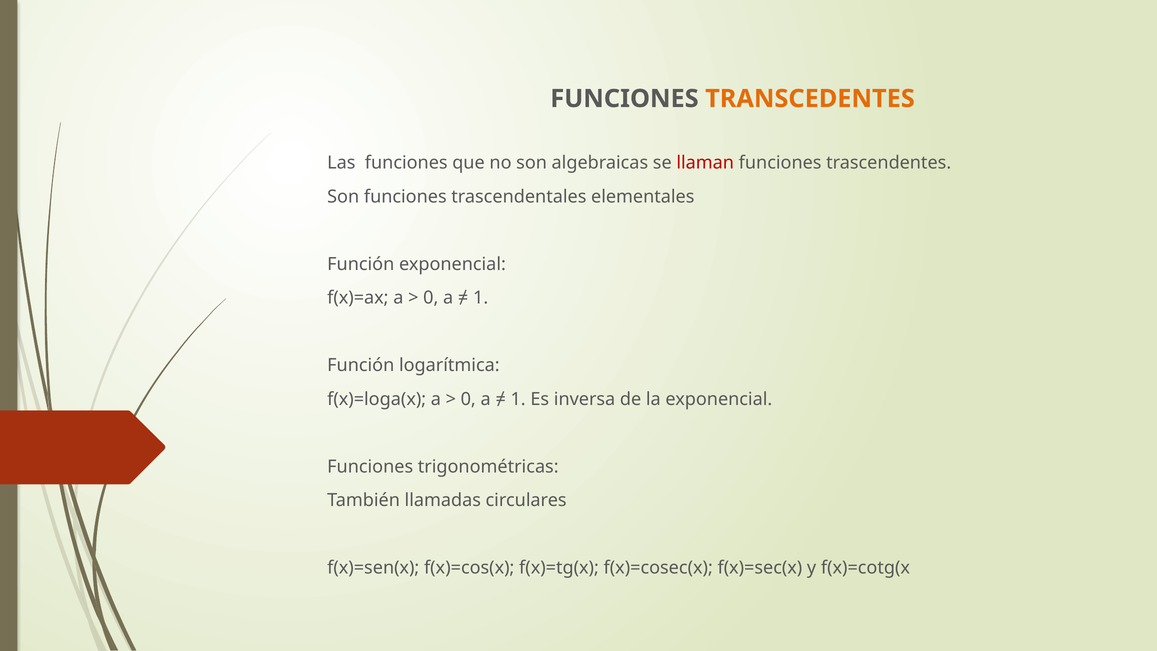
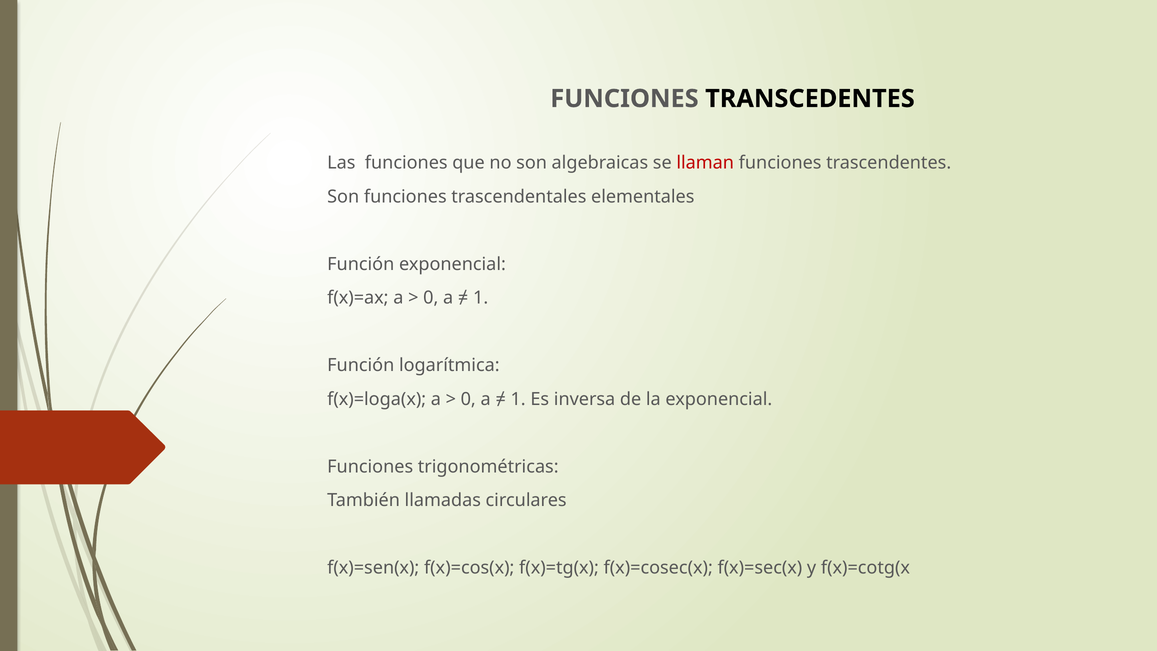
TRANSCEDENTES colour: orange -> black (810, 99)
